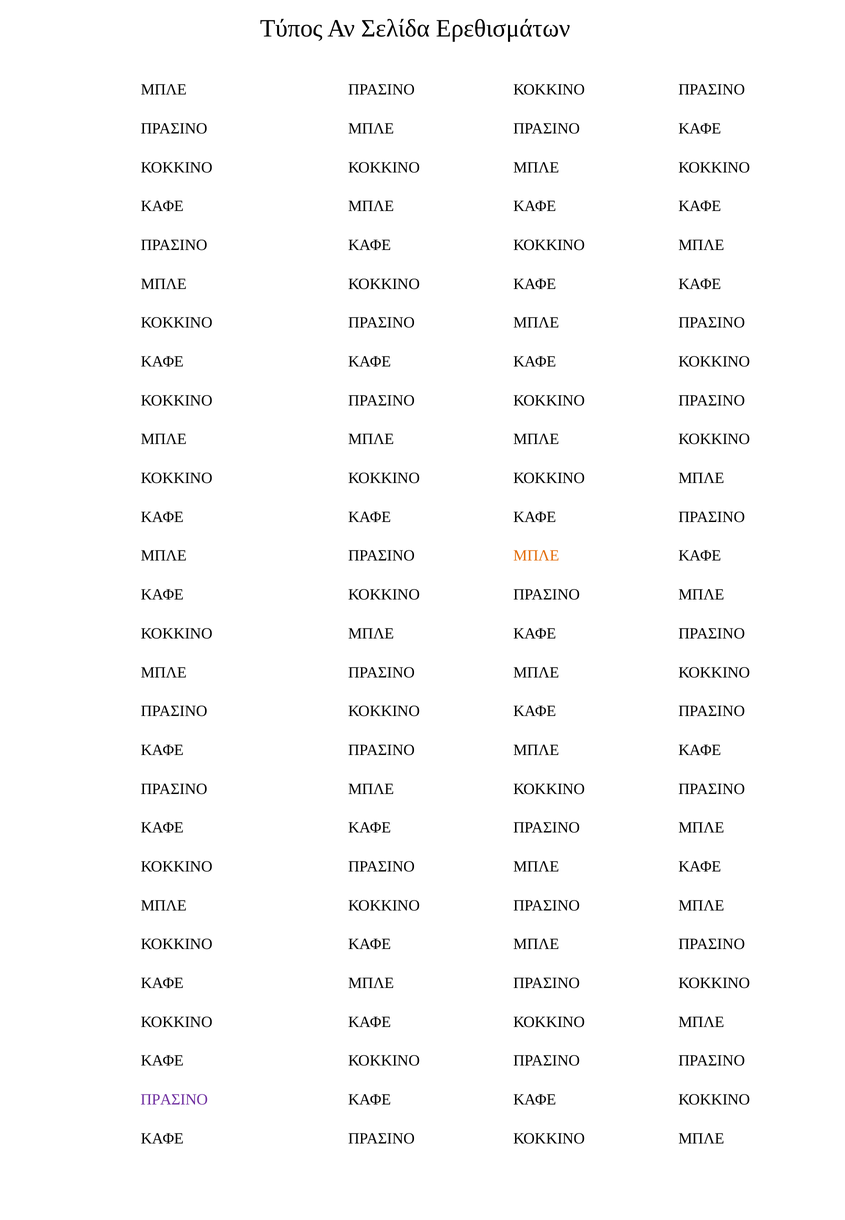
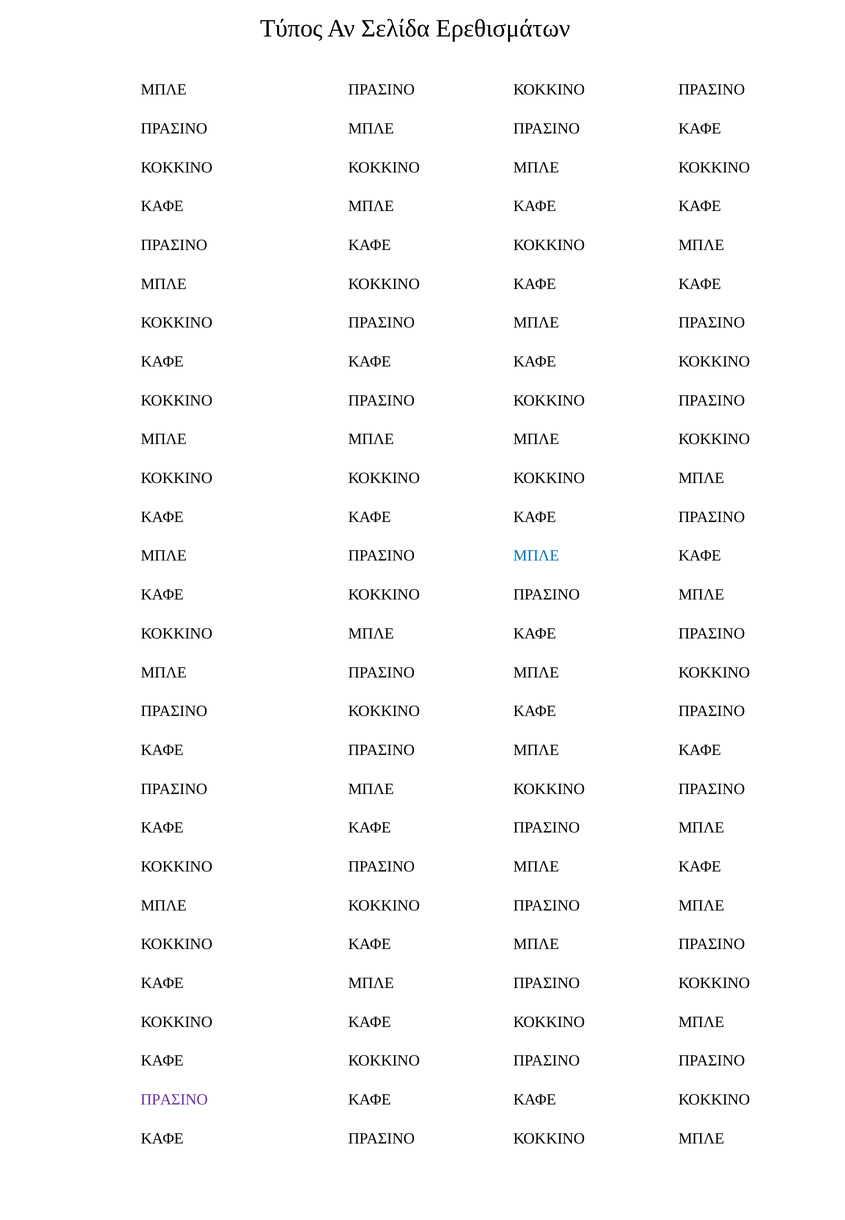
ΜΠΛΕ colour: orange -> blue (536, 556)
